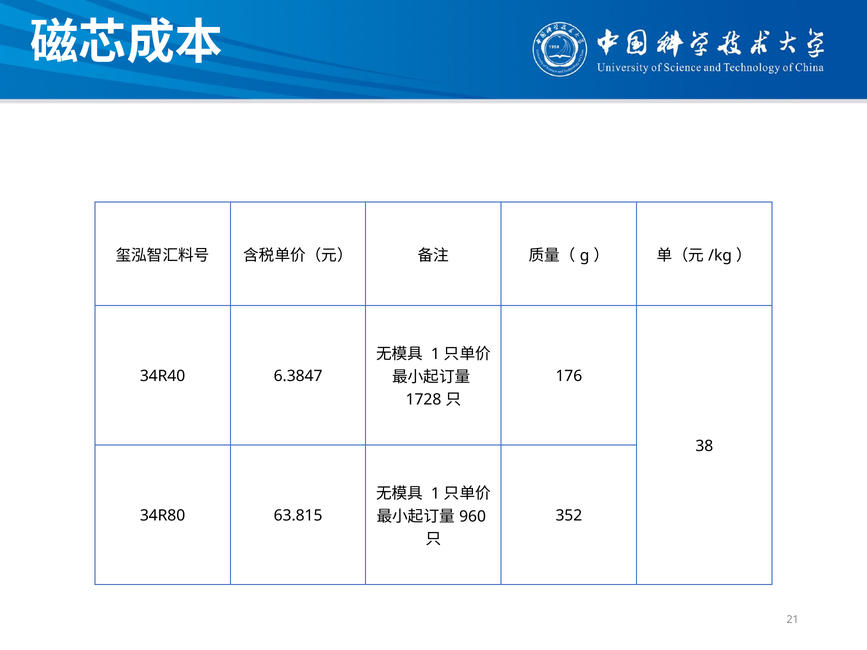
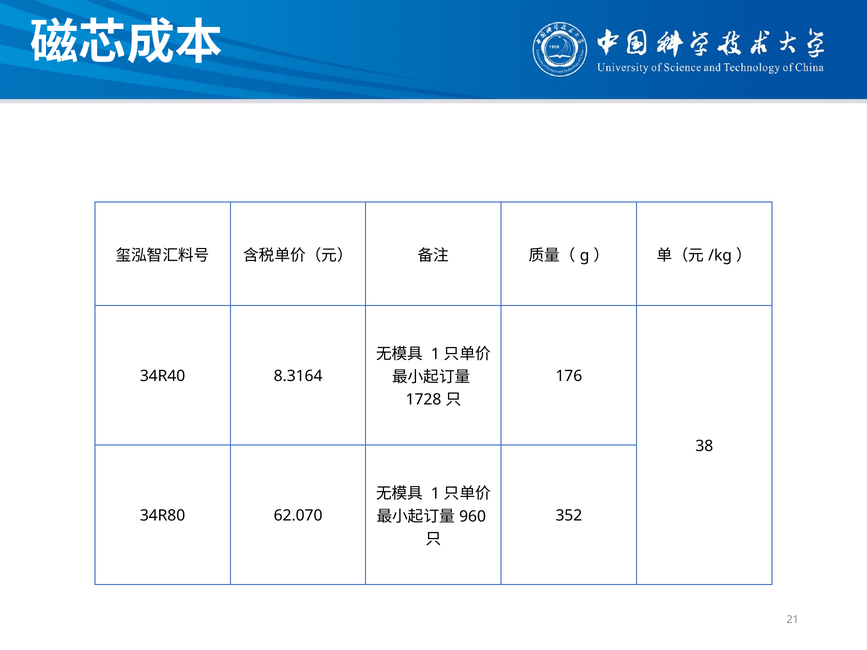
6.3847: 6.3847 -> 8.3164 (298, 376)
63.815: 63.815 -> 62.070 (298, 516)
